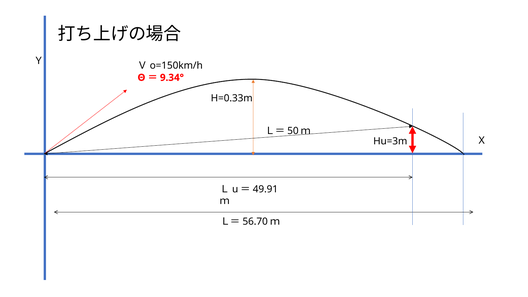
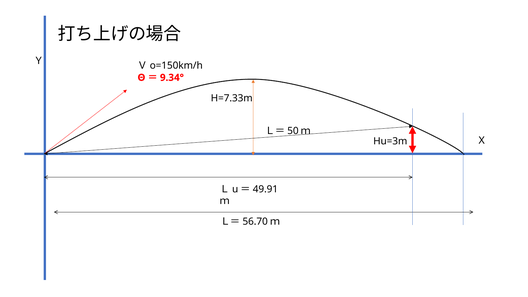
H=0.33m: H=0.33m -> H=7.33m (232, 98)
